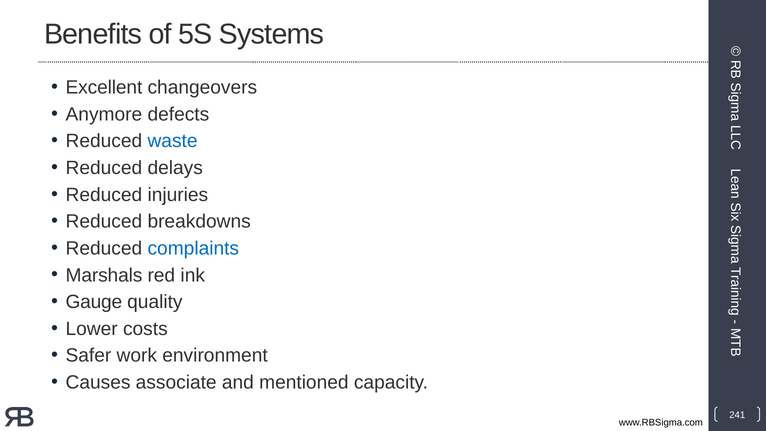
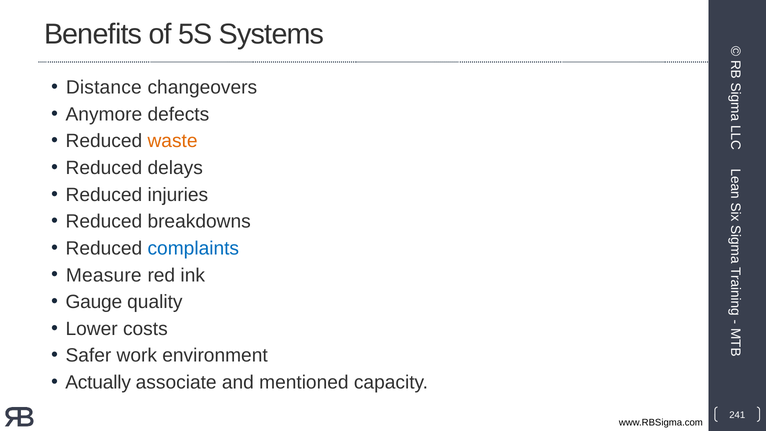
Excellent: Excellent -> Distance (104, 88)
waste colour: blue -> orange (173, 141)
Marshals: Marshals -> Measure (104, 275)
Causes: Causes -> Actually (98, 382)
